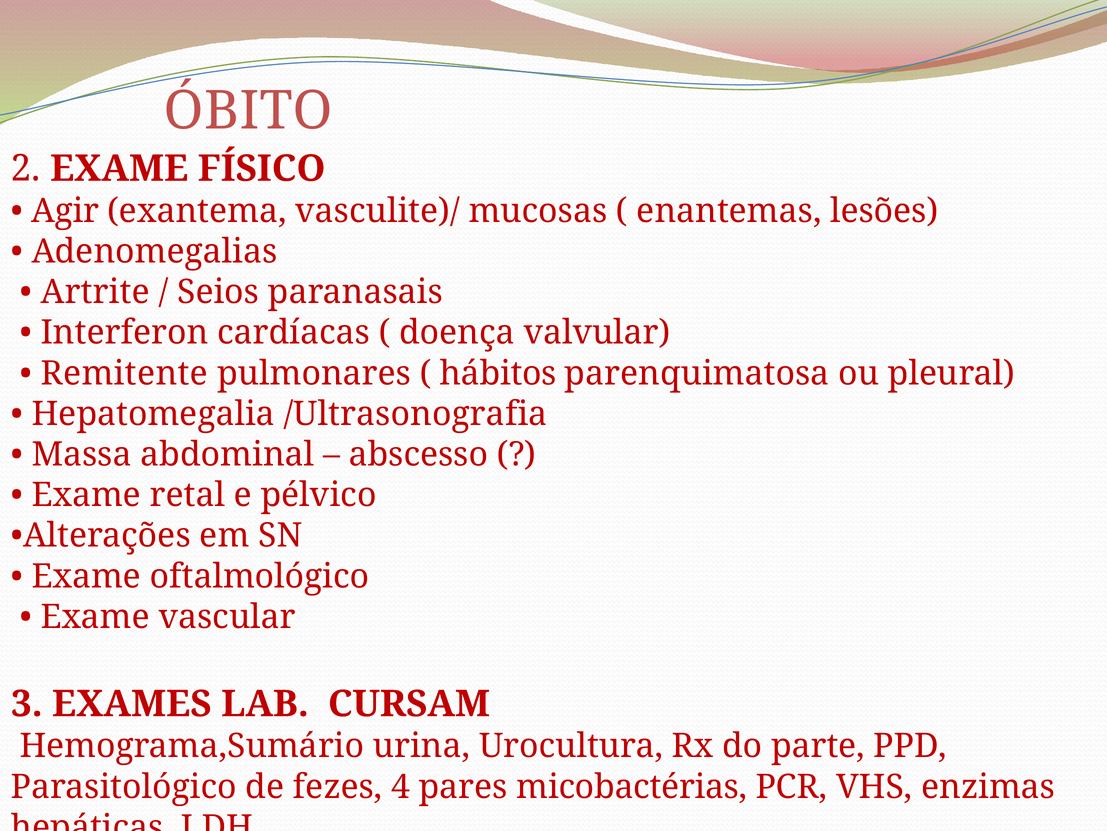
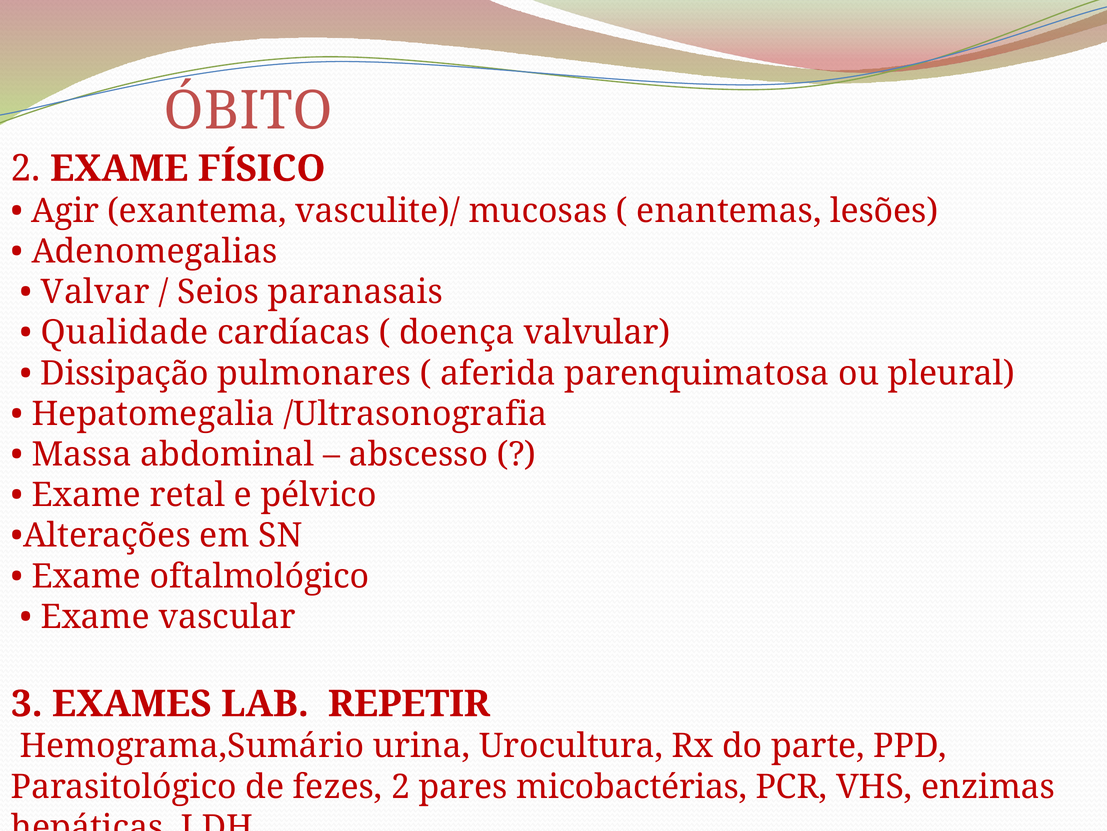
Artrite: Artrite -> Valvar (95, 292)
Interferon: Interferon -> Qualidade (124, 332)
Remitente: Remitente -> Dissipação (125, 373)
hábitos: hábitos -> aferida (498, 373)
CURSAM: CURSAM -> REPETIR (409, 703)
fezes 4: 4 -> 2 (401, 786)
